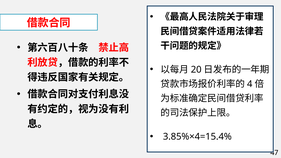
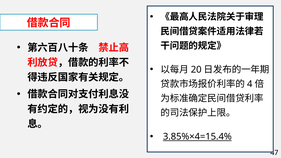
3.85%×4=15.4% underline: none -> present (197, 137)
